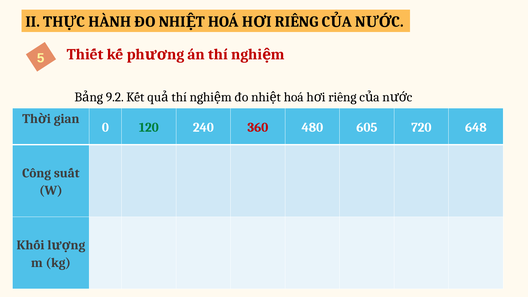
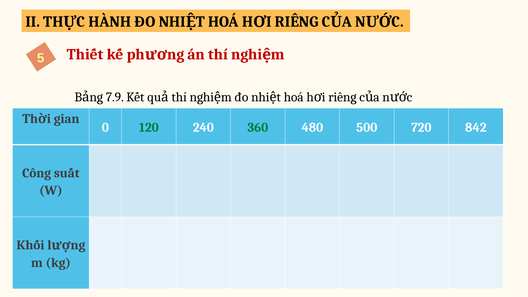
9.2: 9.2 -> 7.9 (115, 97)
360 colour: red -> green (258, 128)
605: 605 -> 500 (367, 128)
648: 648 -> 842 (476, 128)
